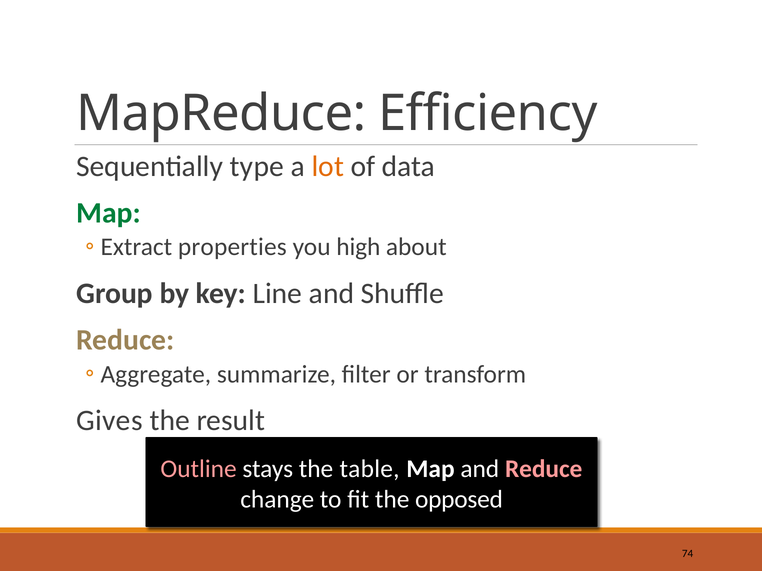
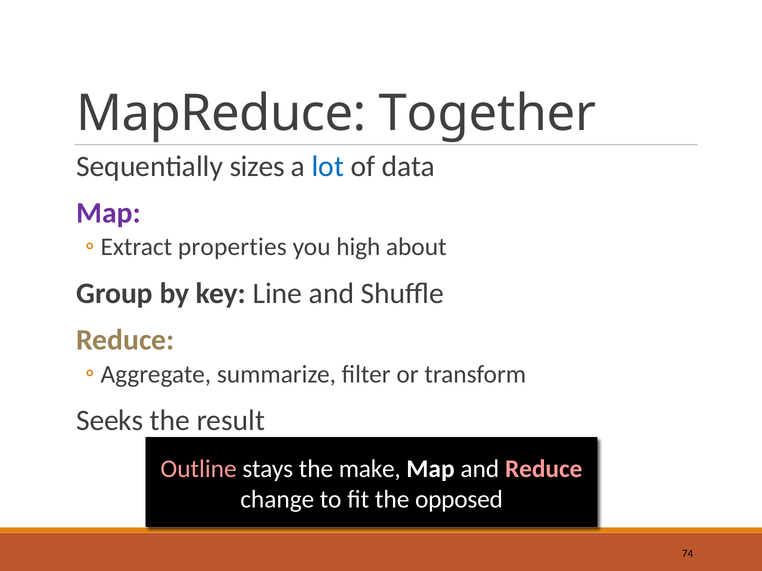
Efficiency: Efficiency -> Together (488, 114)
type: type -> sizes (257, 166)
lot colour: orange -> blue (328, 166)
Map colour: green -> purple (108, 213)
Gives: Gives -> Seeks (110, 421)
table: table -> make (370, 469)
